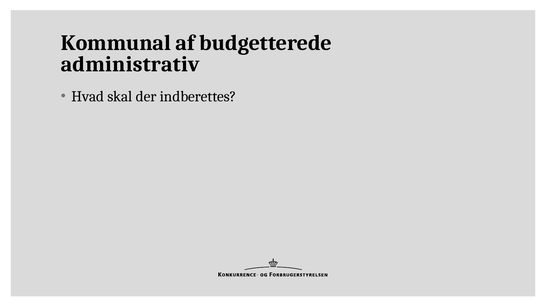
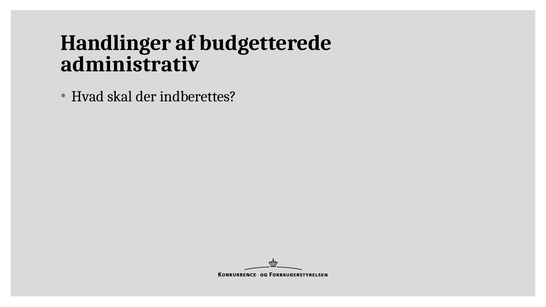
Kommunal: Kommunal -> Handlinger (116, 43)
